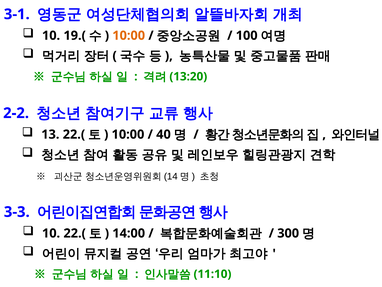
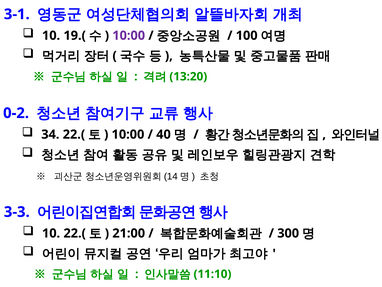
10:00 colour: orange -> purple (129, 36)
2-2: 2-2 -> 0-2 (16, 113)
13: 13 -> 34 (50, 134)
14:00: 14:00 -> 21:00 (129, 233)
